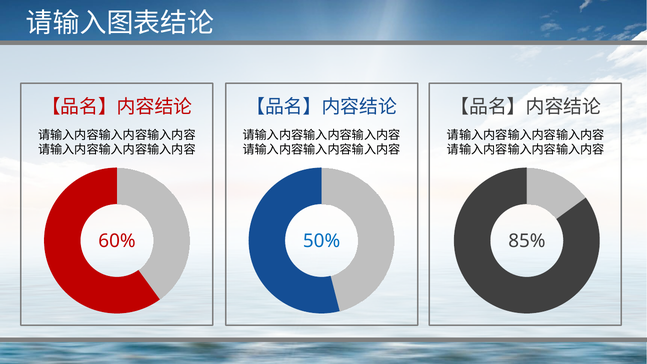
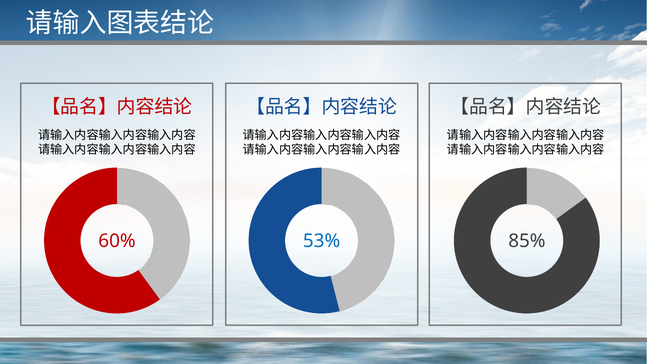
50%: 50% -> 53% (322, 241)
